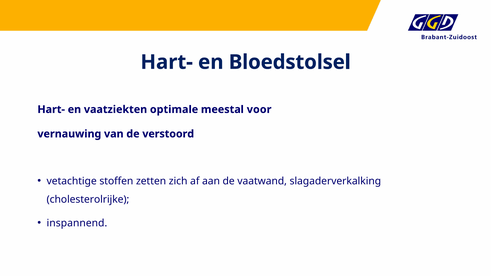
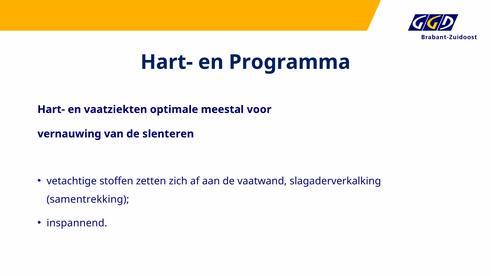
Bloedstolsel: Bloedstolsel -> Programma (290, 62)
verstoord: verstoord -> slenteren (168, 134)
cholesterolrijke: cholesterolrijke -> samentrekking (88, 200)
